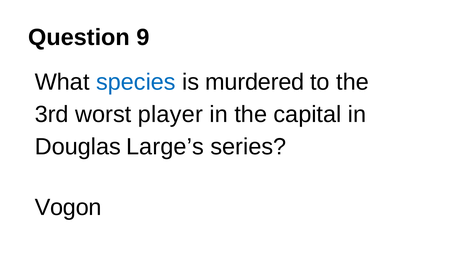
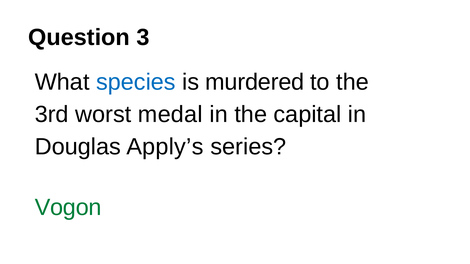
9: 9 -> 3 (143, 37)
player: player -> medal (170, 115)
Large’s: Large’s -> Apply’s (165, 147)
Vogon colour: black -> green (68, 208)
